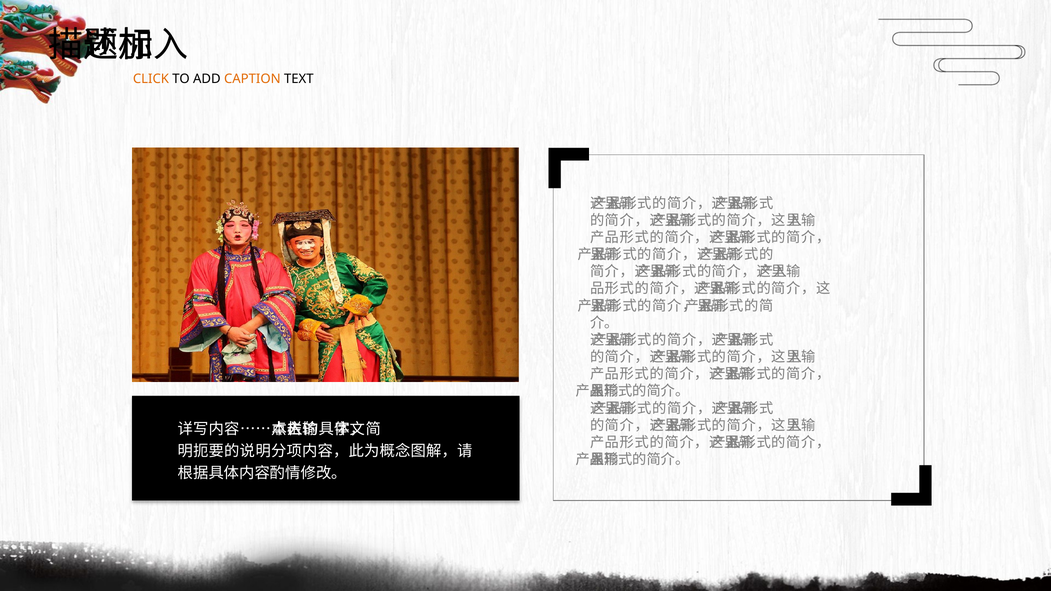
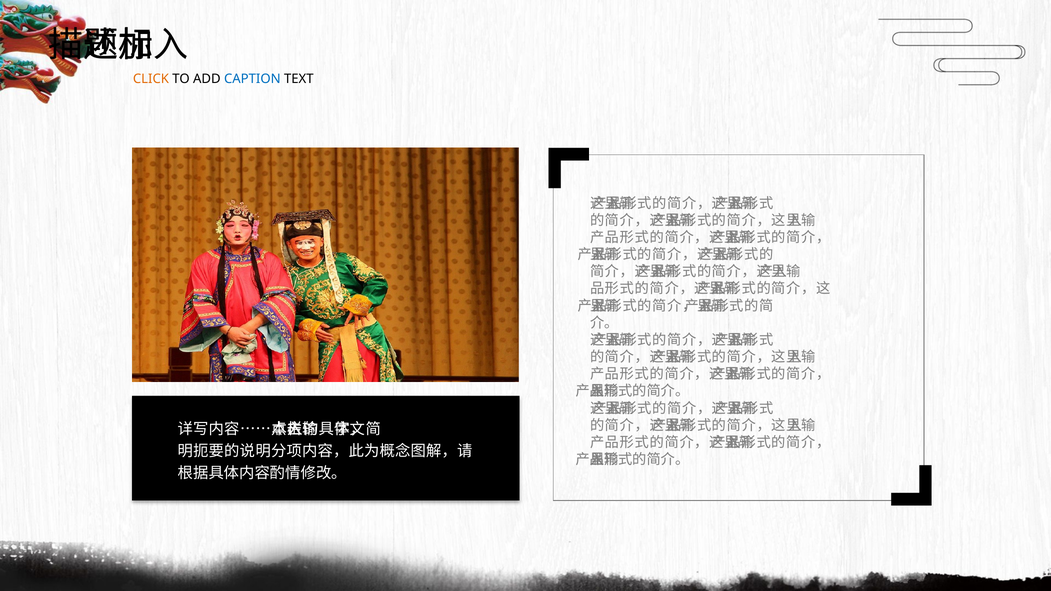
CAPTION colour: orange -> blue (252, 79)
